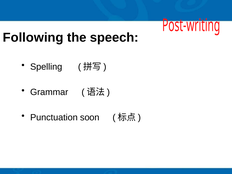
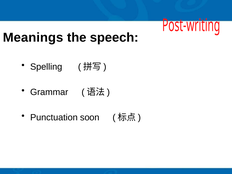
Following: Following -> Meanings (33, 37)
